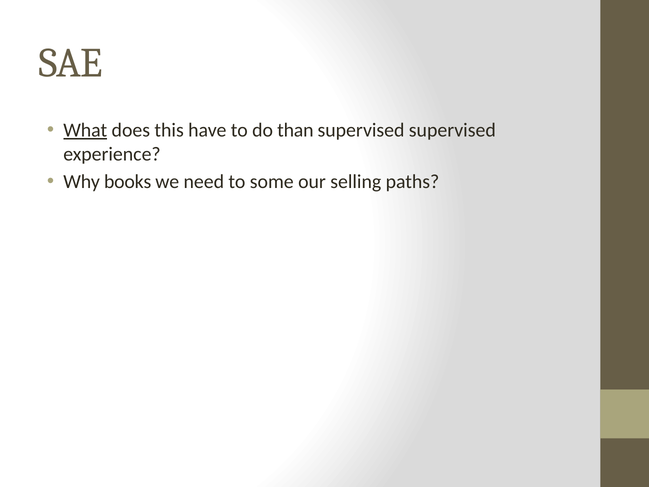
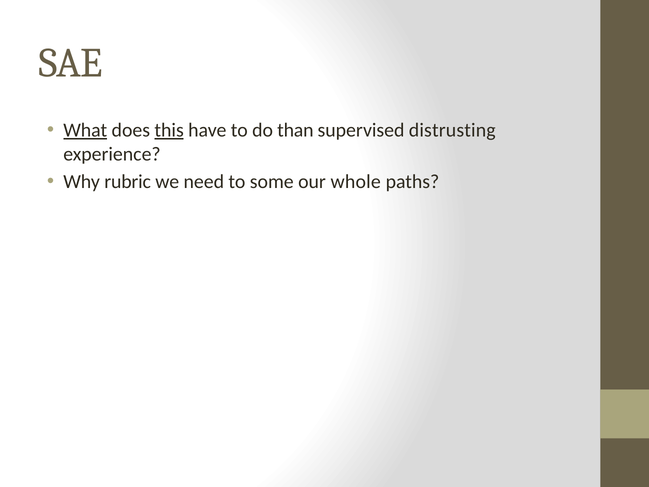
this underline: none -> present (169, 130)
supervised supervised: supervised -> distrusting (452, 130)
books: books -> rubric (128, 182)
selling: selling -> whole (356, 182)
